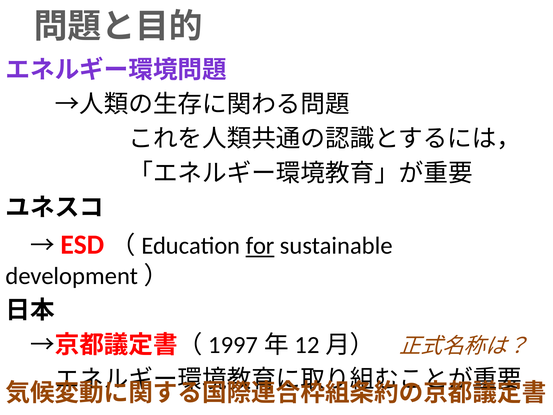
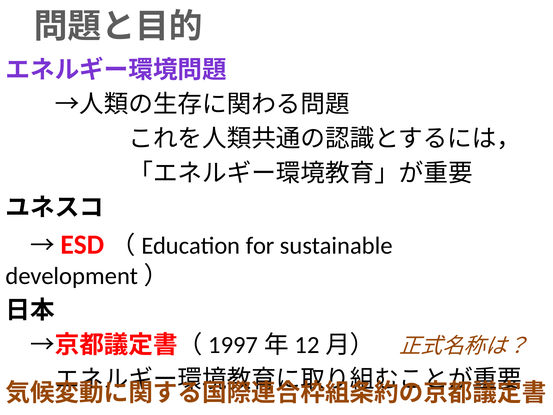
for underline: present -> none (260, 246)
